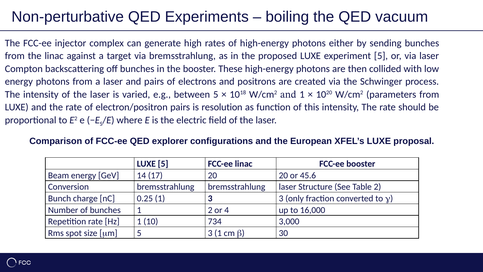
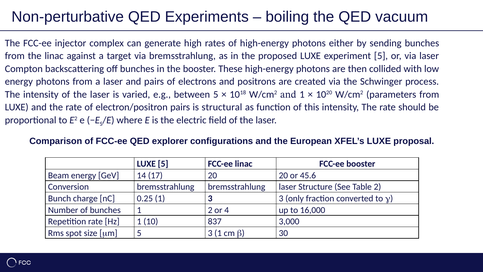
resolution: resolution -> structural (222, 107)
734: 734 -> 837 (215, 221)
